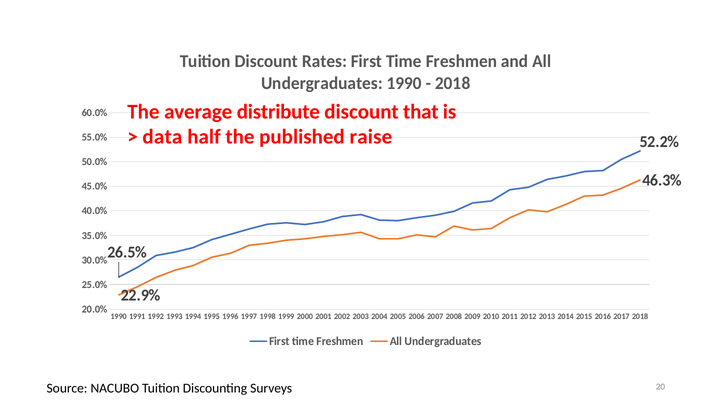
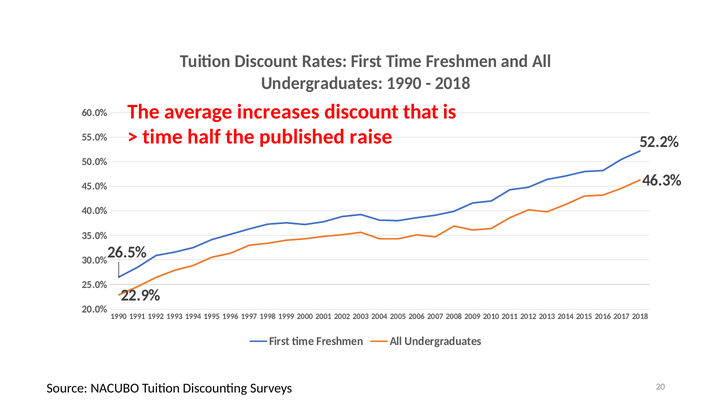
distribute: distribute -> increases (278, 112)
data: data -> time (163, 137)
